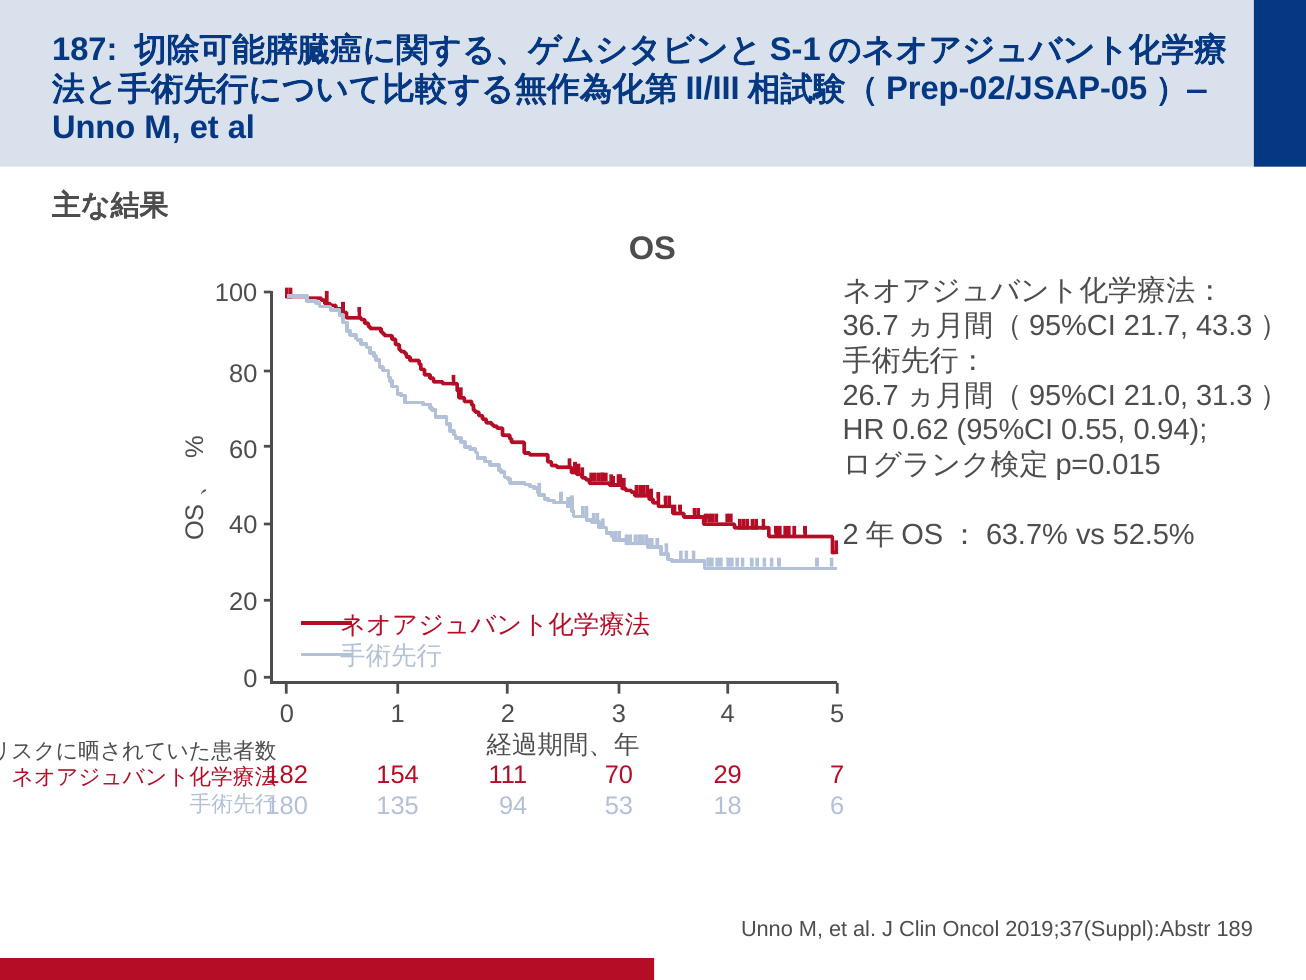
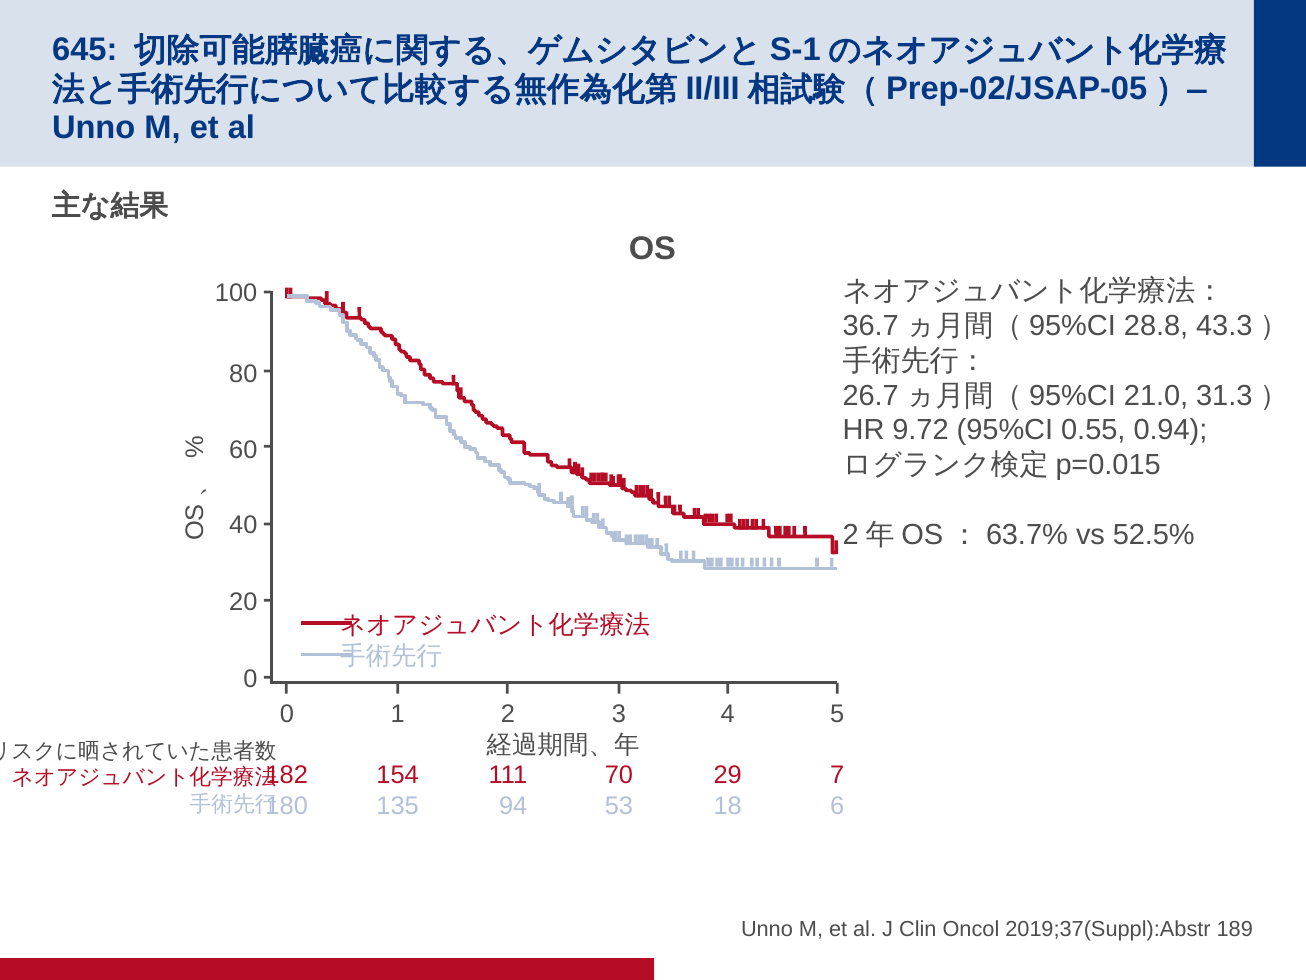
187: 187 -> 645 (85, 50)
21.7: 21.7 -> 28.8 (1156, 326)
0.62: 0.62 -> 9.72 (921, 430)
